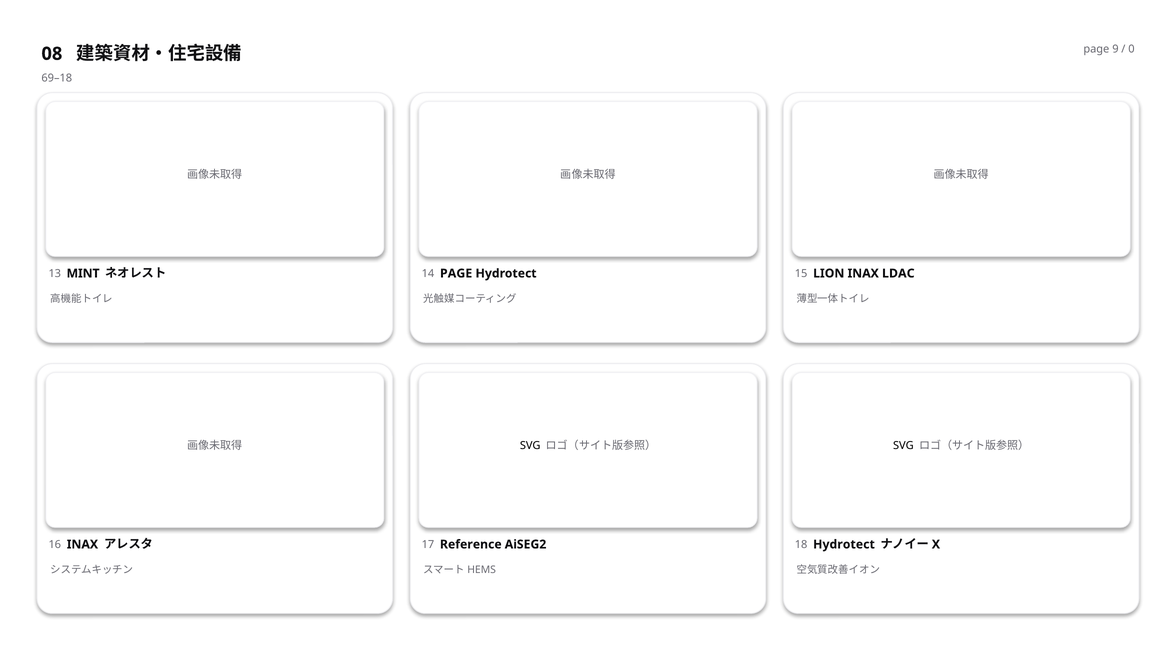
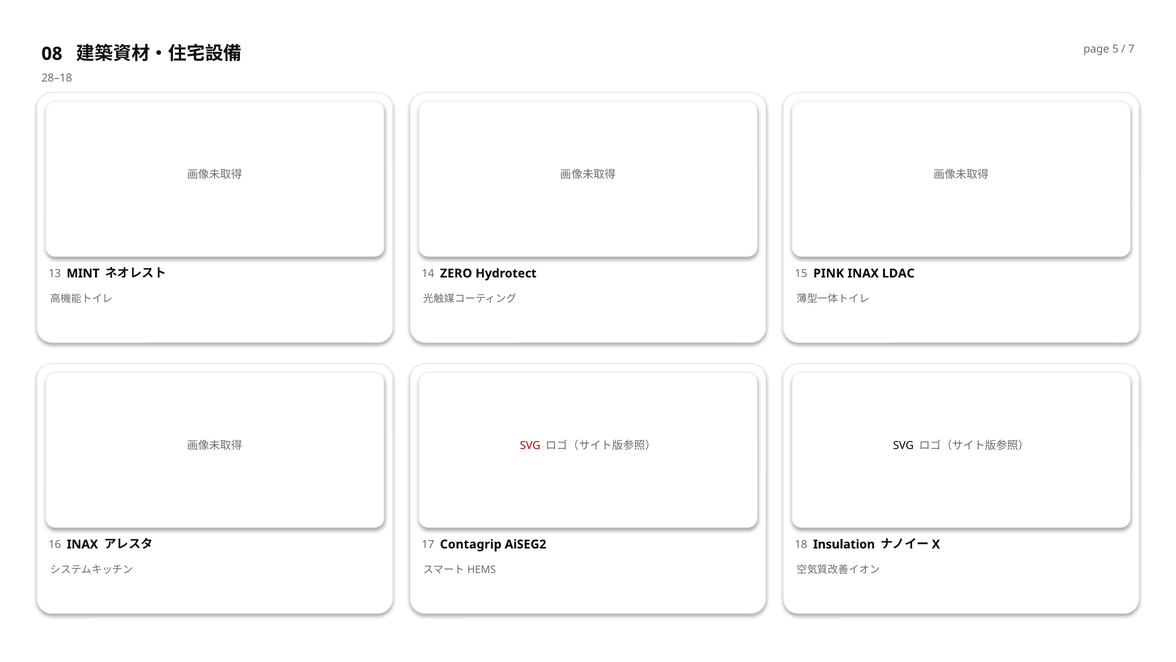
9: 9 -> 5 (1115, 49)
0: 0 -> 7 (1131, 49)
69–18: 69–18 -> 28–18 (57, 78)
14 PAGE: PAGE -> ZERO (456, 273)
LION: LION -> PINK (829, 273)
SVG colour: black -> red (530, 445)
Reference: Reference -> Contagrip (471, 544)
18 Hydrotect: Hydrotect -> Insulation (844, 544)
